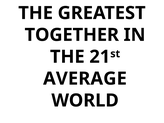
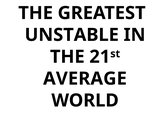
TOGETHER: TOGETHER -> UNSTABLE (72, 35)
